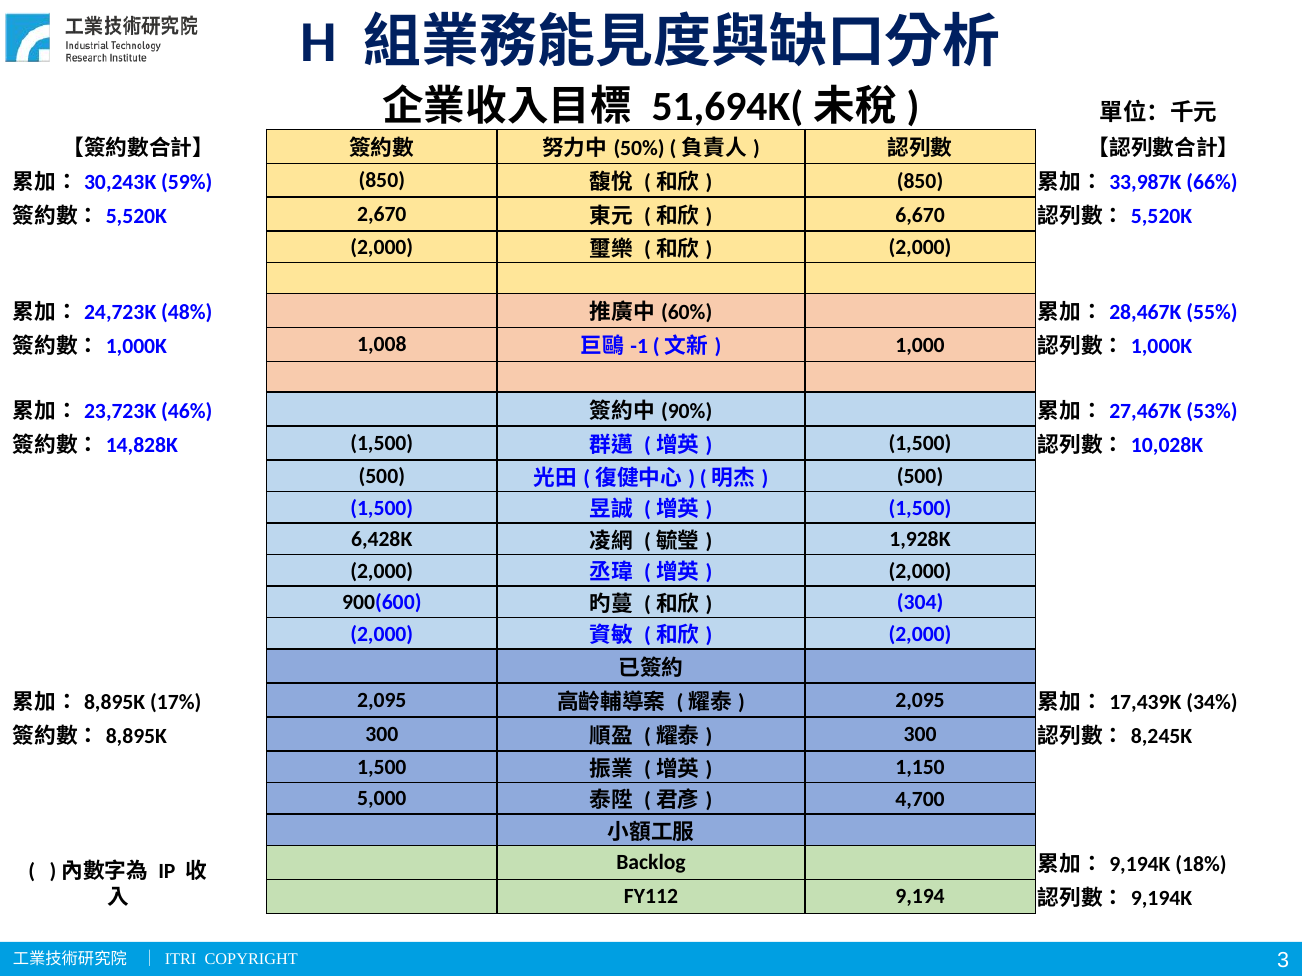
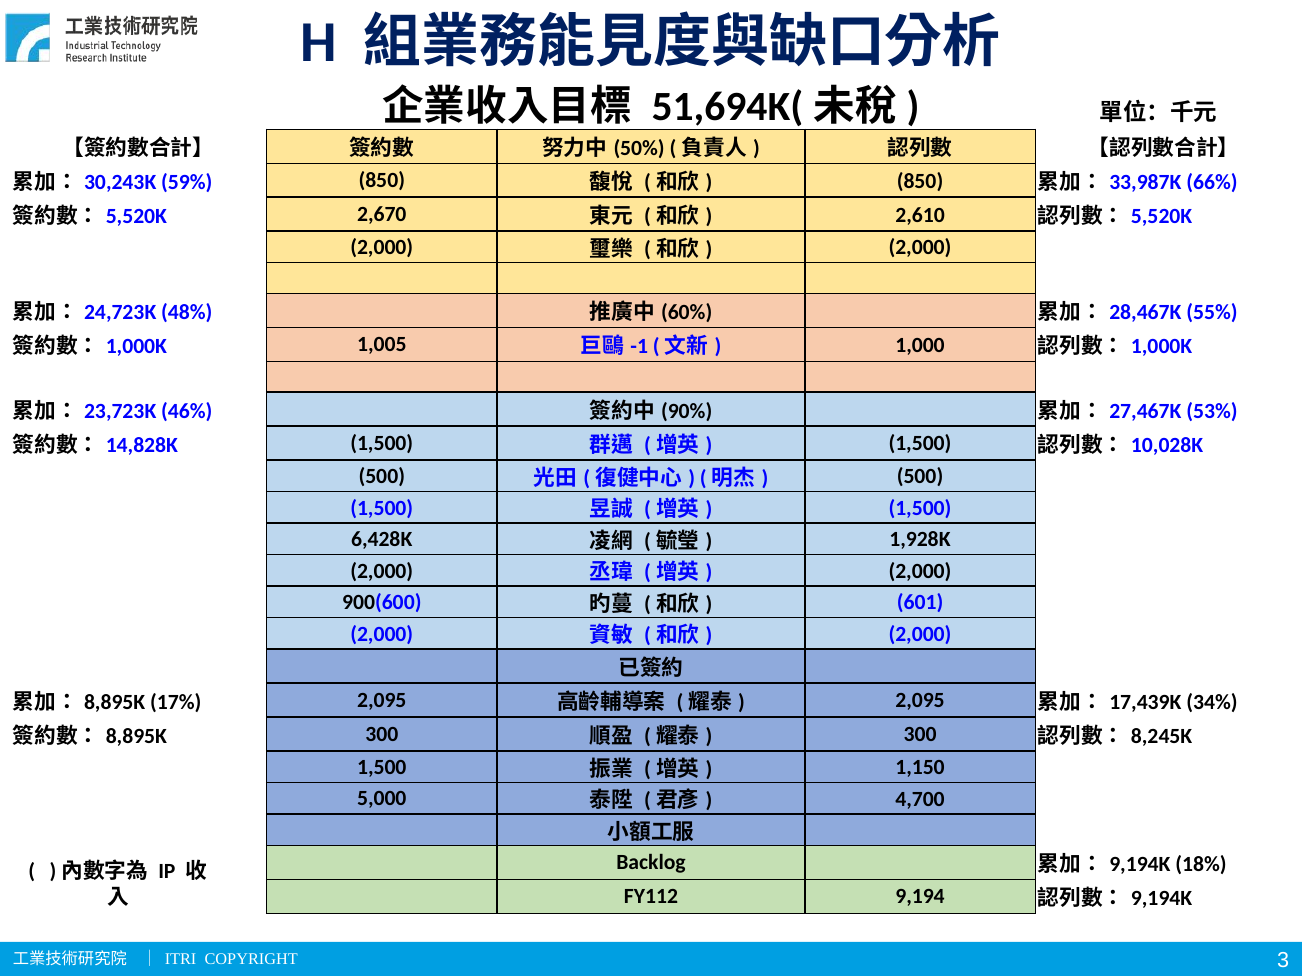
6,670: 6,670 -> 2,610 (920, 215)
1,008: 1,008 -> 1,005 (382, 345)
304: 304 -> 601 (920, 603)
